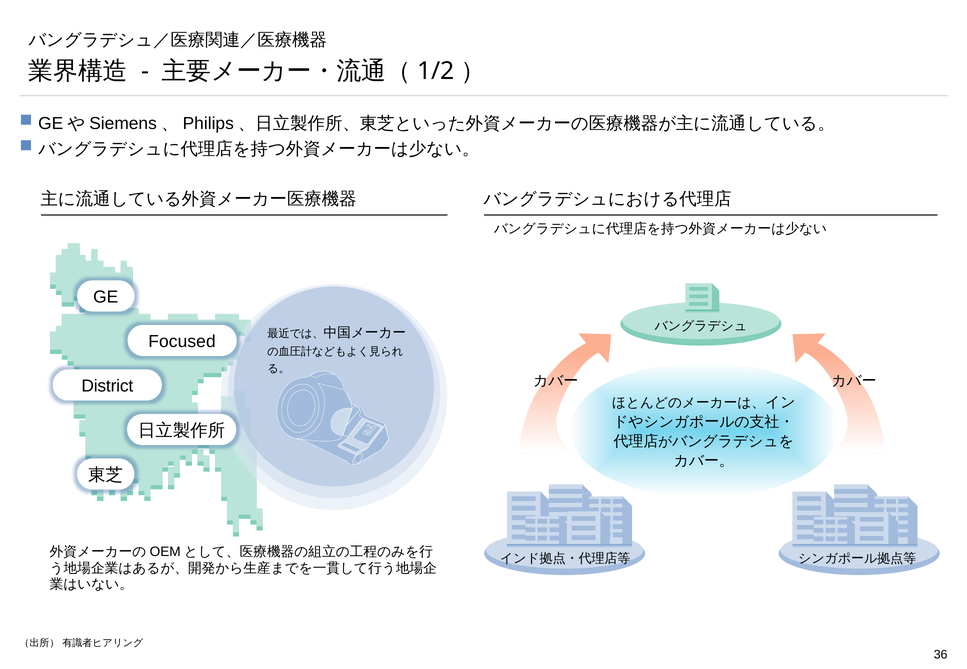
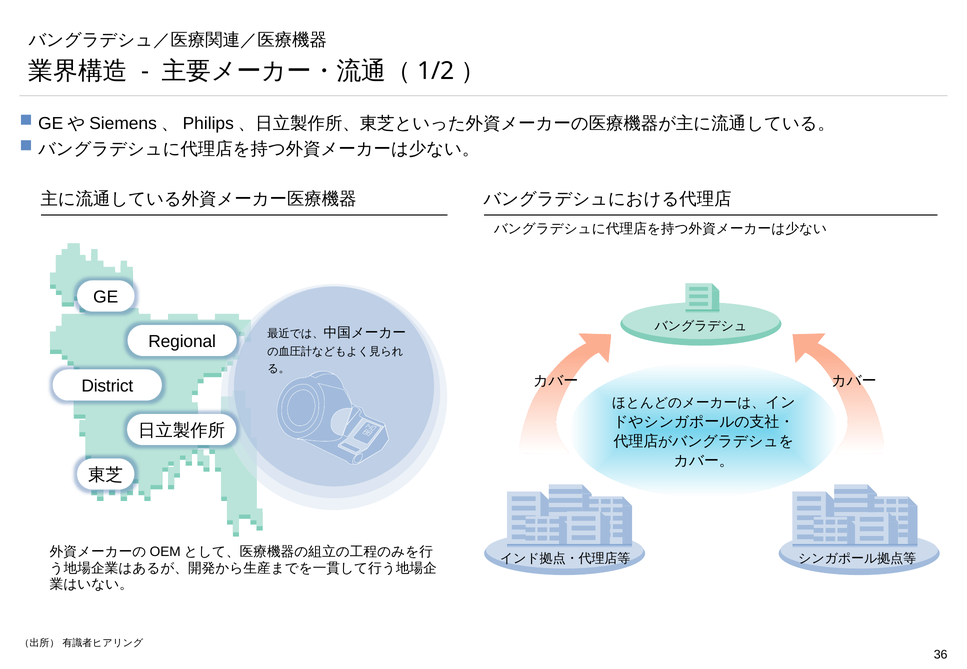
Focused: Focused -> Regional (182, 342)
